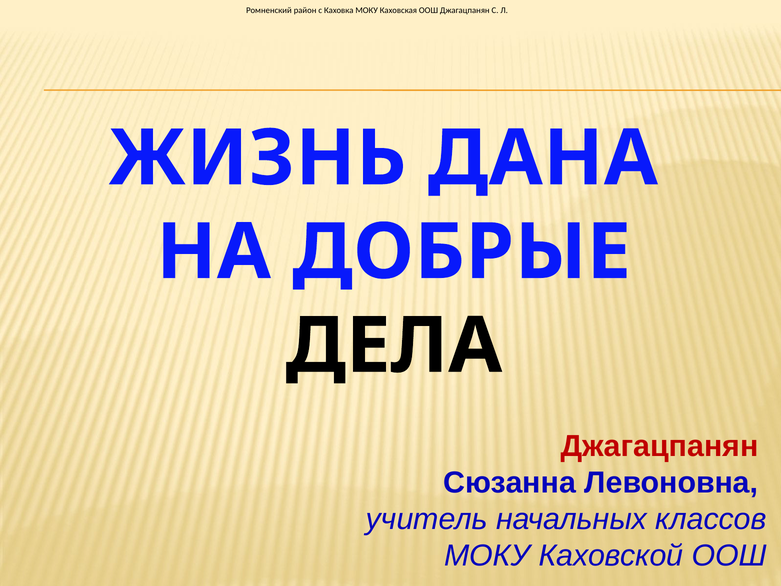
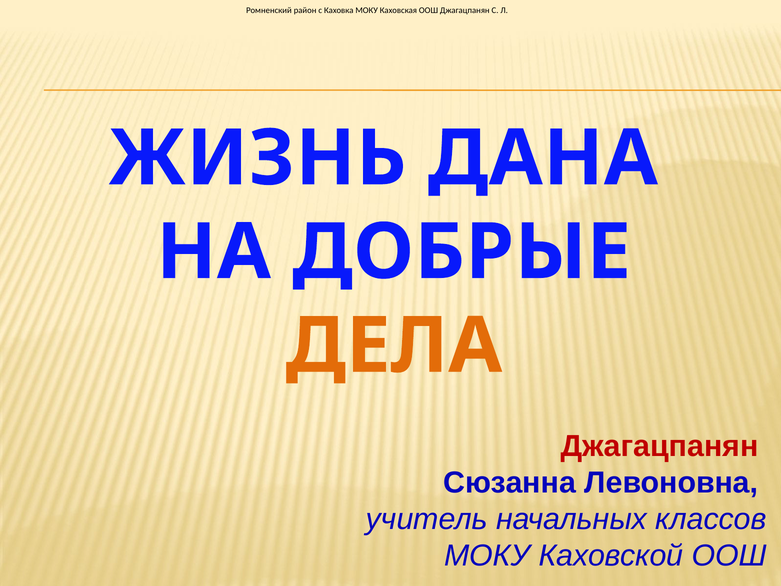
ДЕЛА colour: black -> orange (394, 346)
